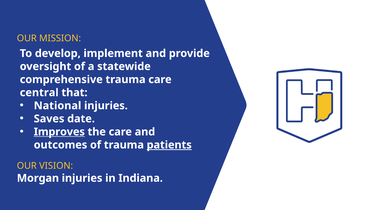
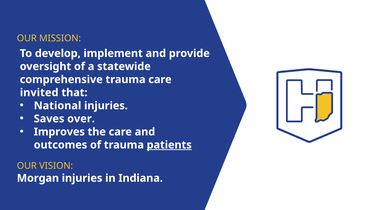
central: central -> invited (39, 93)
date: date -> over (81, 119)
Improves underline: present -> none (59, 132)
